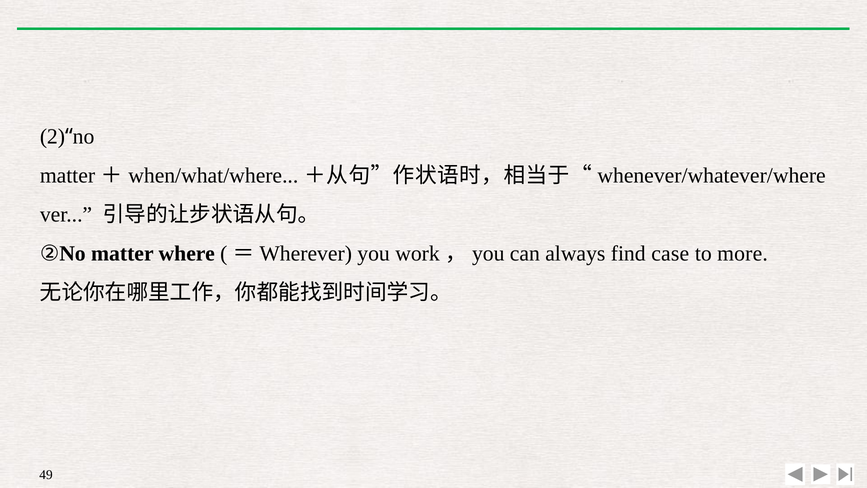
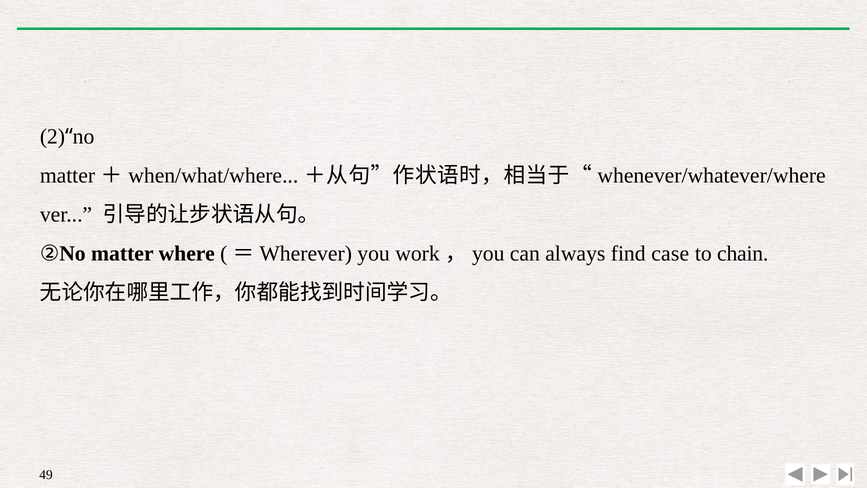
more: more -> chain (743, 253)
